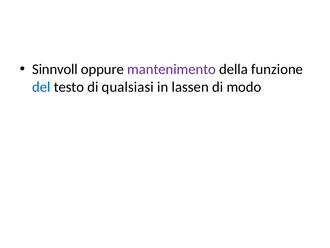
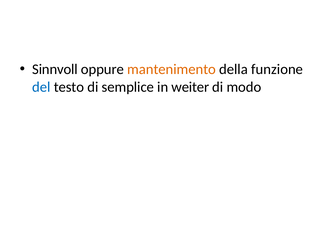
mantenimento colour: purple -> orange (172, 69)
qualsiasi: qualsiasi -> semplice (128, 87)
lassen: lassen -> weiter (190, 87)
